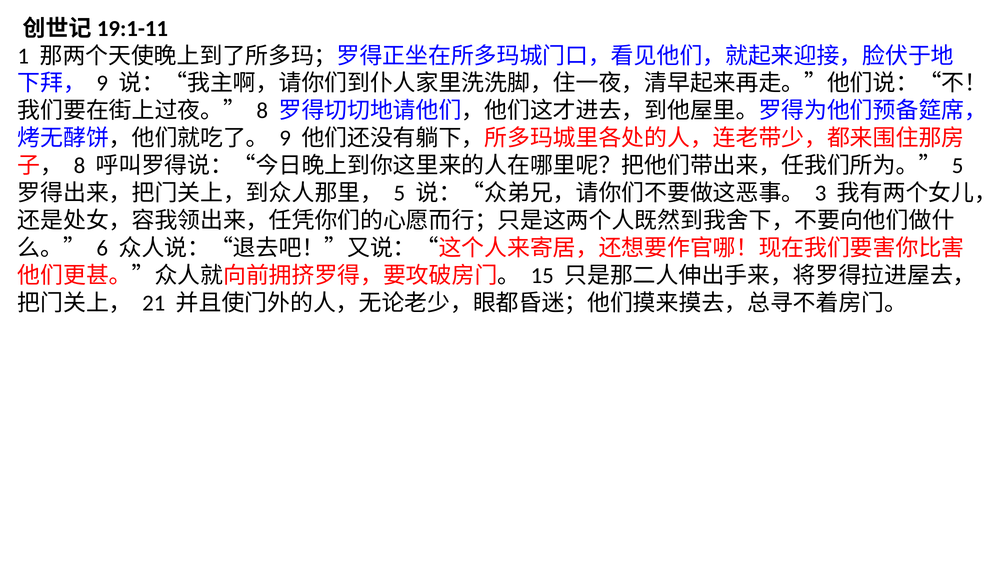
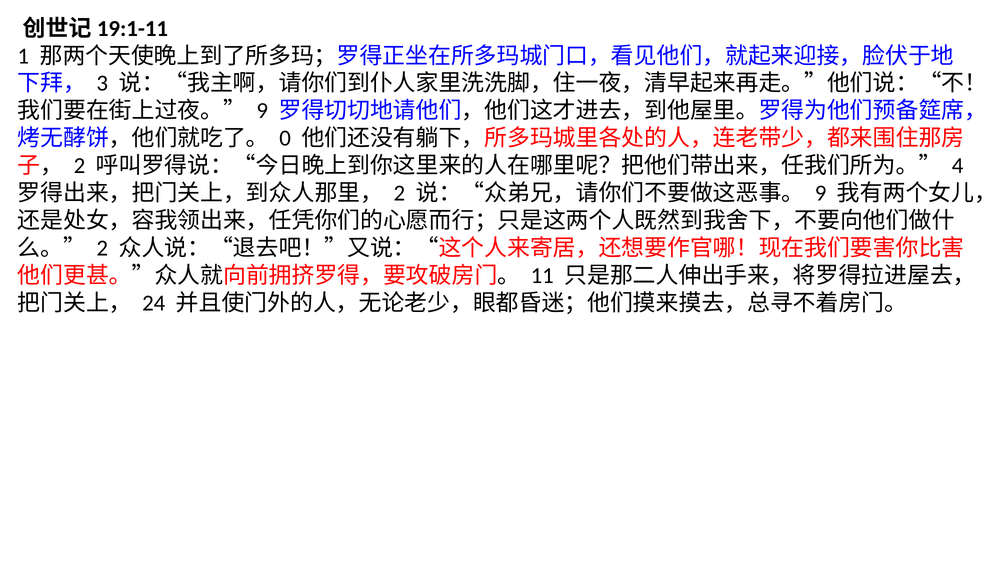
9: 9 -> 3 (102, 83)
8: 8 -> 9 (262, 111)
9: 9 -> 0 (285, 138)
8: 8 -> 2 (79, 166)
5: 5 -> 4 (958, 166)
5: 5 -> 2 (399, 193)
3: 3 -> 9 (821, 193)
6: 6 -> 2 (102, 248)
15: 15 -> 11 (542, 276)
21: 21 -> 24 (154, 303)
